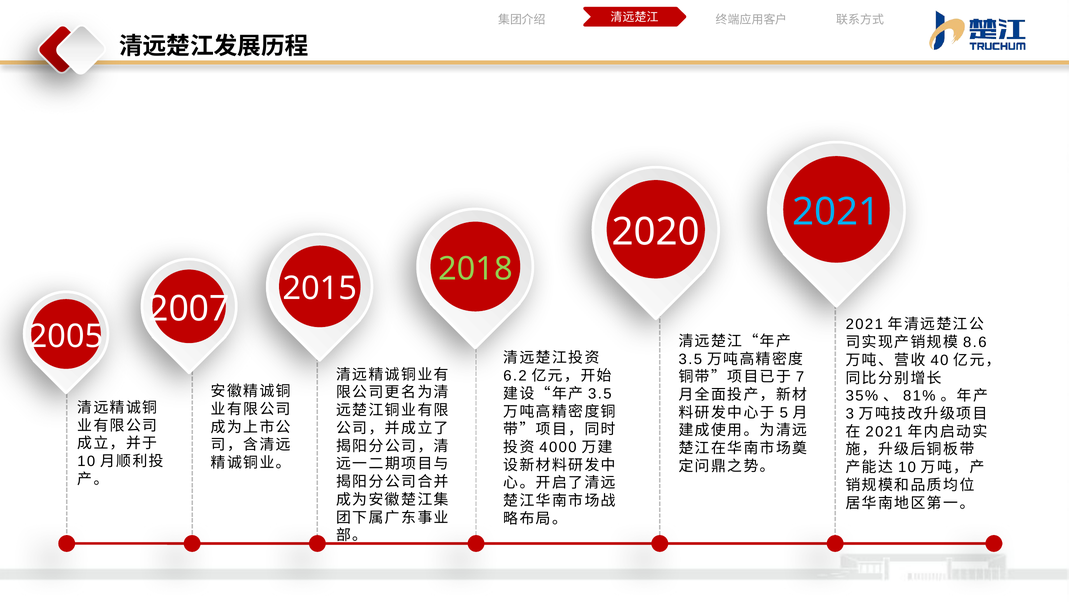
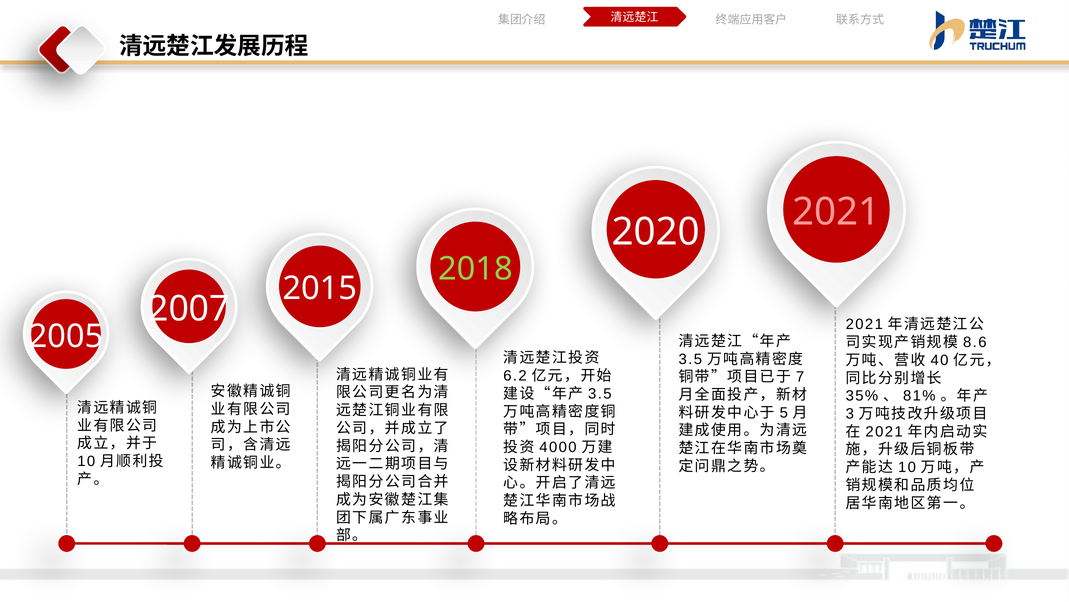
2021 colour: light blue -> pink (836, 212)
